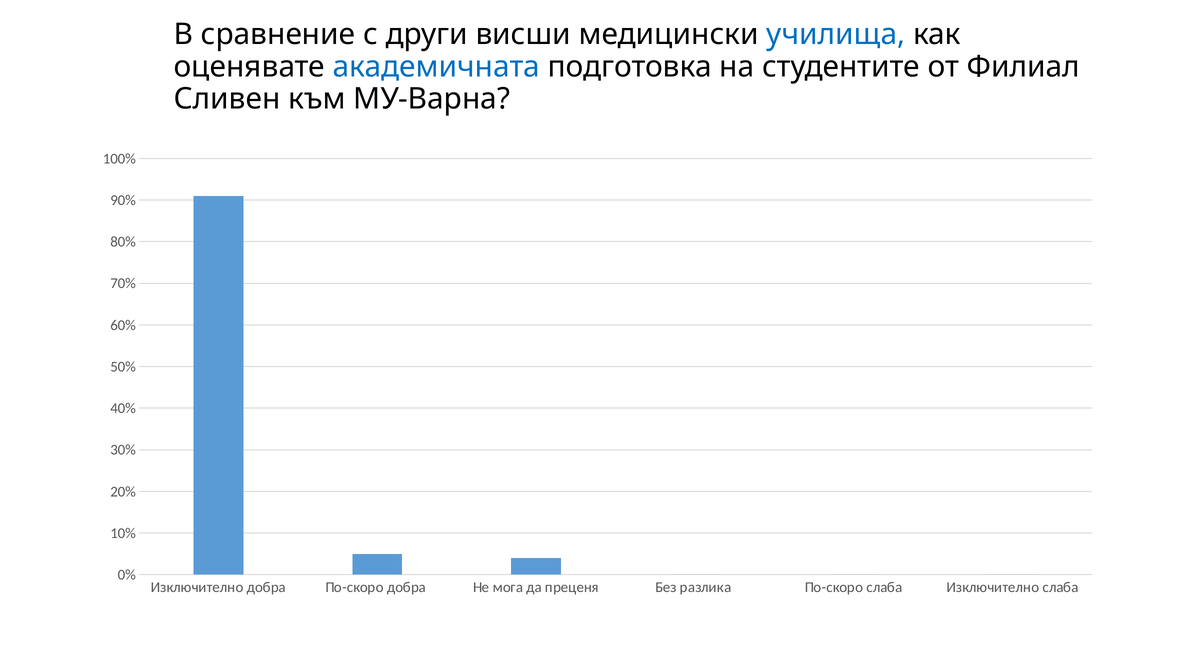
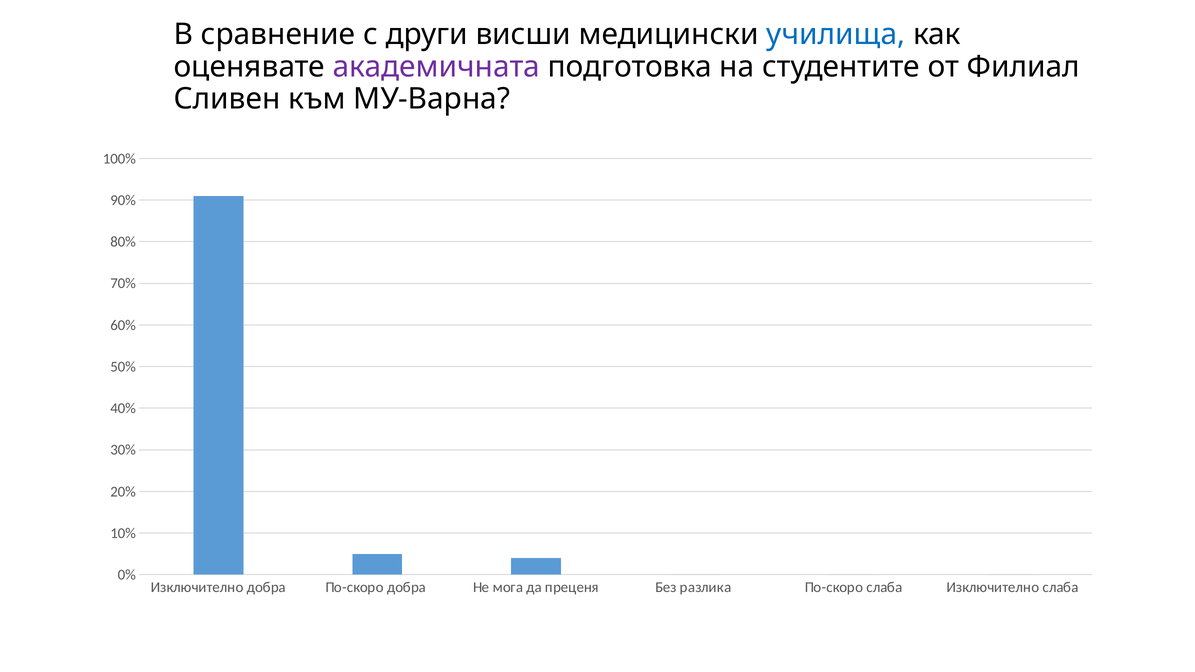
академичната colour: blue -> purple (436, 67)
